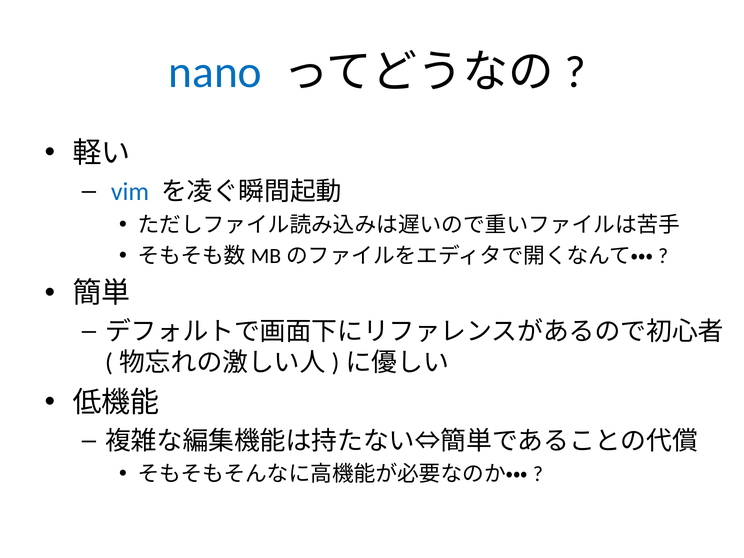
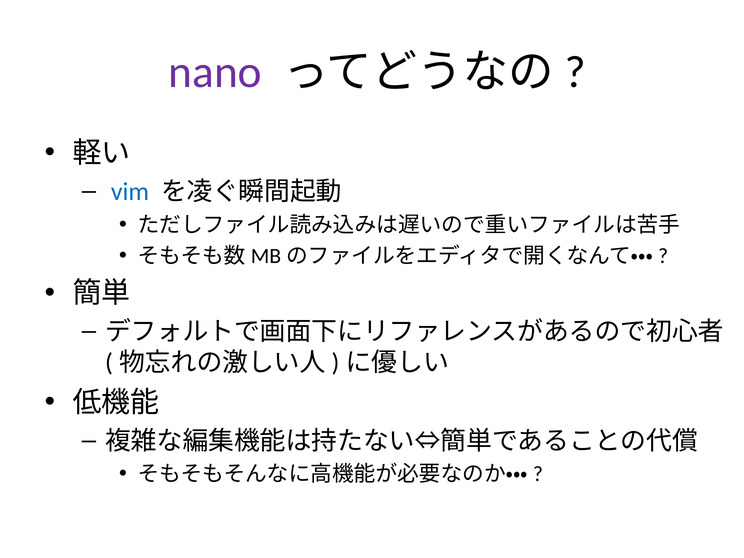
nano colour: blue -> purple (215, 72)
